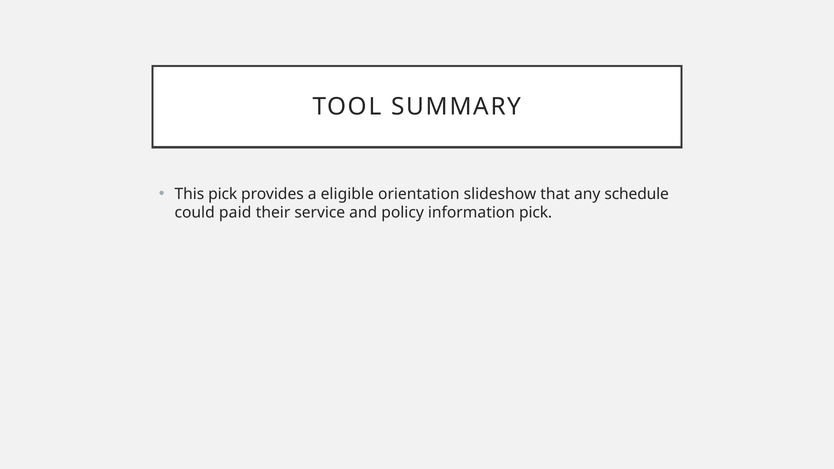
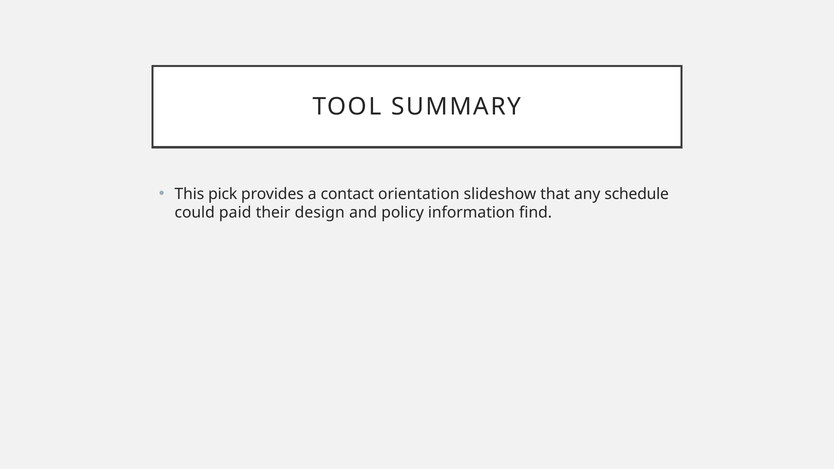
eligible: eligible -> contact (347, 194)
service: service -> design (320, 213)
information pick: pick -> find (536, 213)
